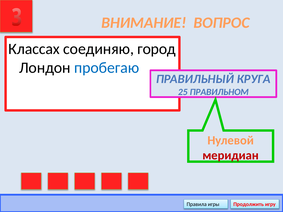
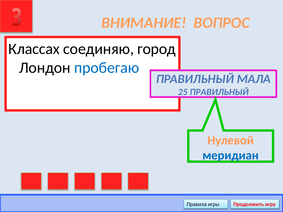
КРУГА: КРУГА -> МАЛА (254, 79)
25 ПРАВИЛЬНОМ: ПРАВИЛЬНОМ -> ПРАВИЛЬНЫЙ (219, 92)
меридиан colour: red -> blue (231, 156)
